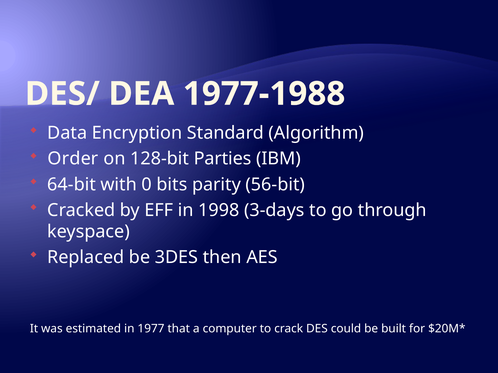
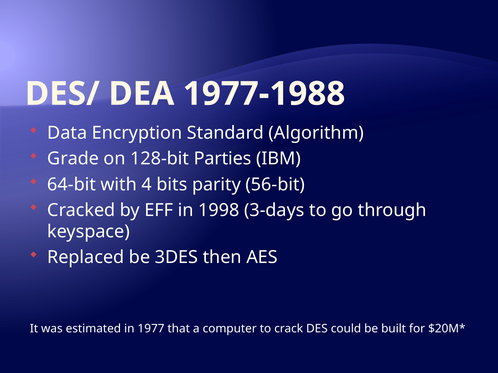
Order: Order -> Grade (73, 159)
0: 0 -> 4 (147, 185)
